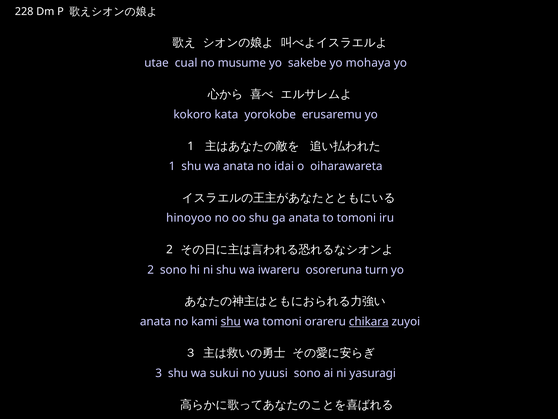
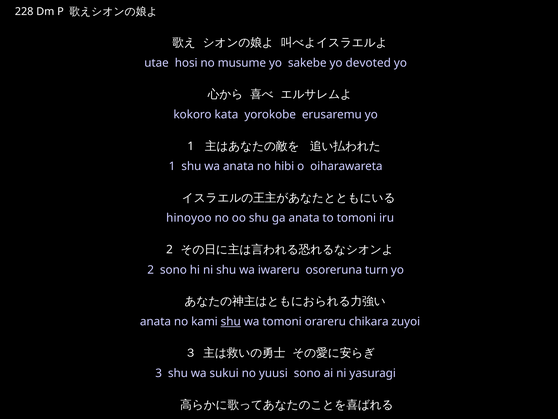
cual: cual -> hosi (186, 63)
mohaya: mohaya -> devoted (368, 63)
idai: idai -> hibi (284, 166)
chikara underline: present -> none (369, 321)
